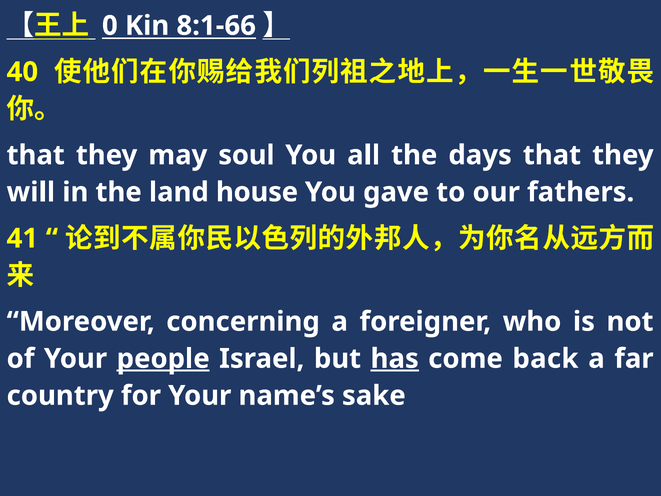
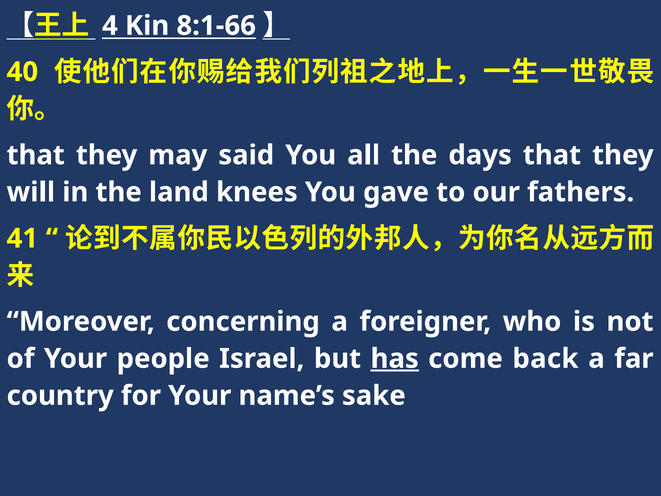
0: 0 -> 4 (110, 26)
soul: soul -> said (246, 155)
house: house -> knees (257, 192)
people underline: present -> none (163, 358)
